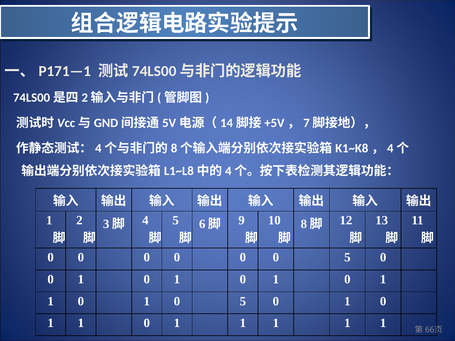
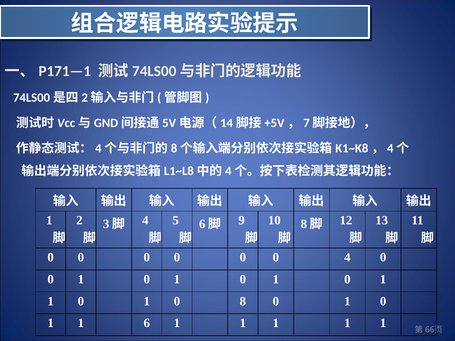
0 0 5: 5 -> 4 (347, 258)
1 0 5: 5 -> 8 (243, 301)
0: 0 -> 6 (147, 323)
